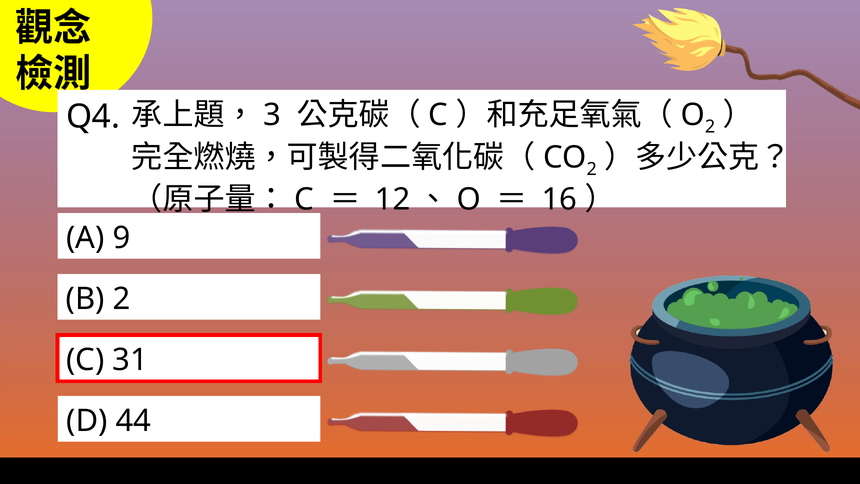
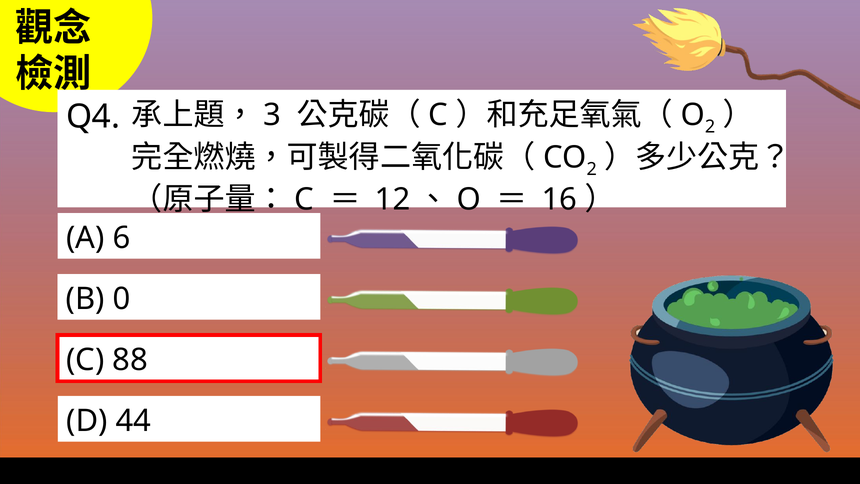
9: 9 -> 6 (122, 238)
B 2: 2 -> 0 (122, 299)
31: 31 -> 88 (130, 360)
